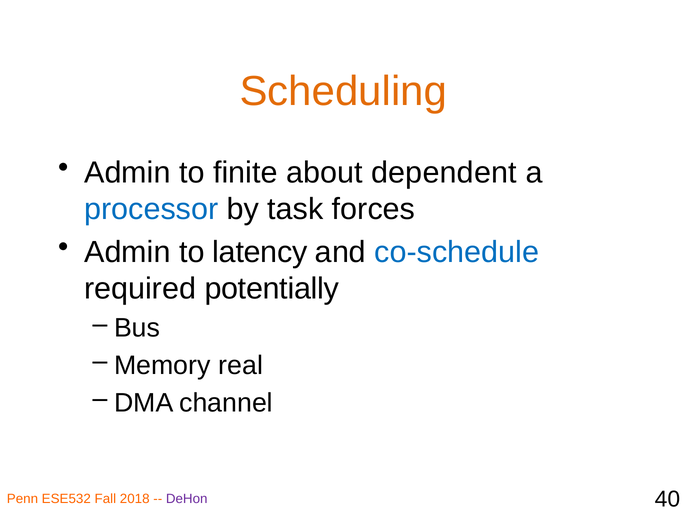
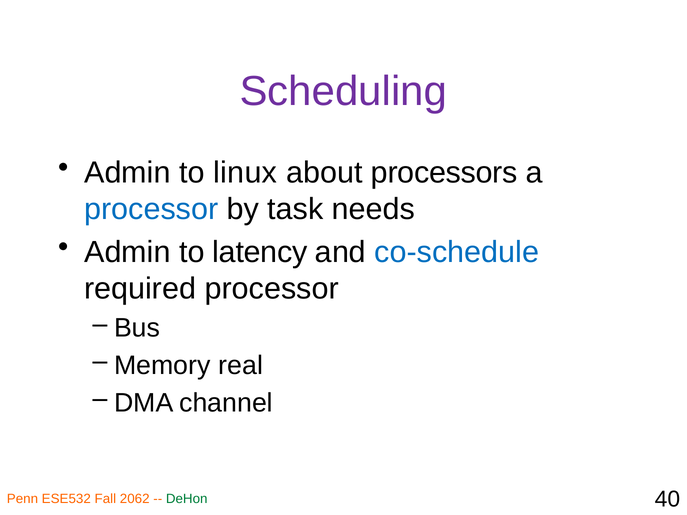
Scheduling colour: orange -> purple (343, 92)
finite: finite -> linux (245, 173)
dependent: dependent -> processors (444, 173)
forces: forces -> needs (374, 209)
required potentially: potentially -> processor (272, 289)
2018: 2018 -> 2062 (135, 499)
DeHon colour: purple -> green (187, 499)
